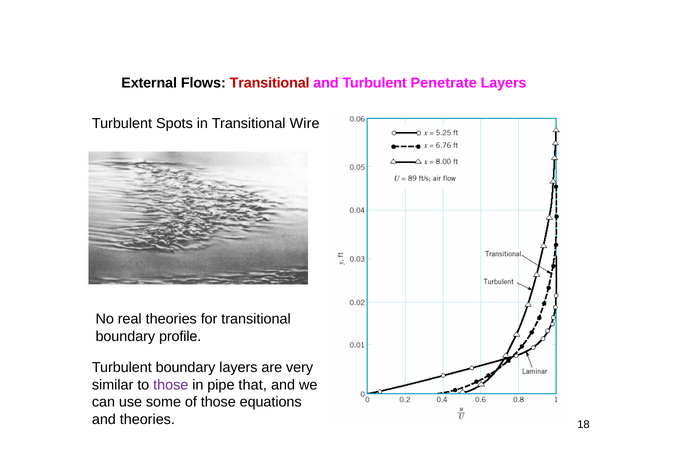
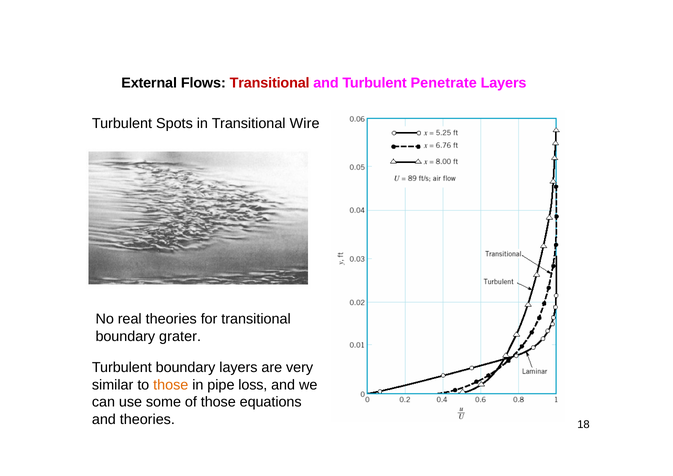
profile: profile -> grater (180, 337)
those colour: purple -> orange (171, 385)
that: that -> loss (253, 385)
